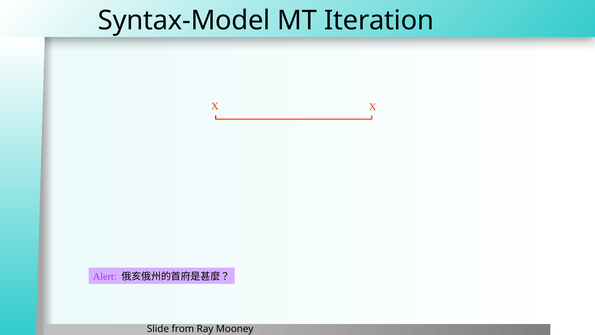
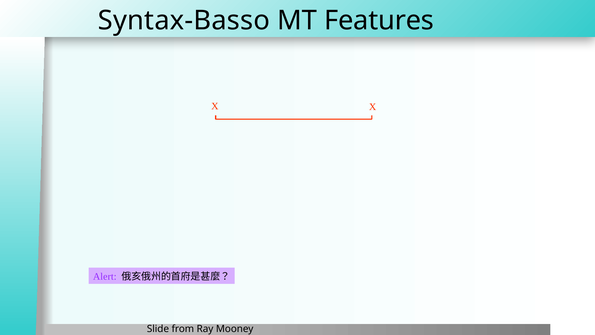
Syntax-Model: Syntax-Model -> Syntax-Basso (184, 20)
Iteration: Iteration -> Features (379, 20)
